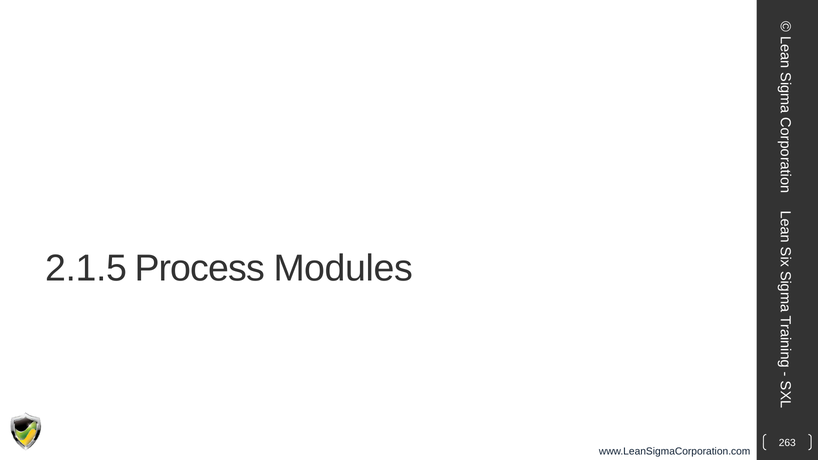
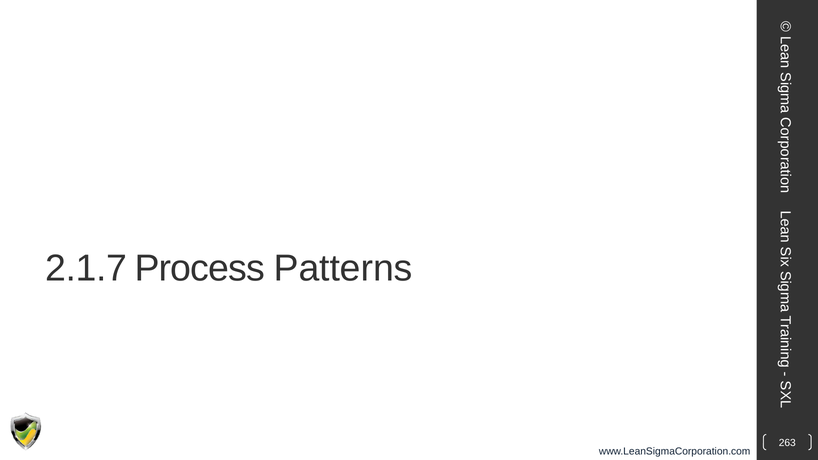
2.1.5: 2.1.5 -> 2.1.7 (86, 269)
Modules: Modules -> Patterns (343, 269)
